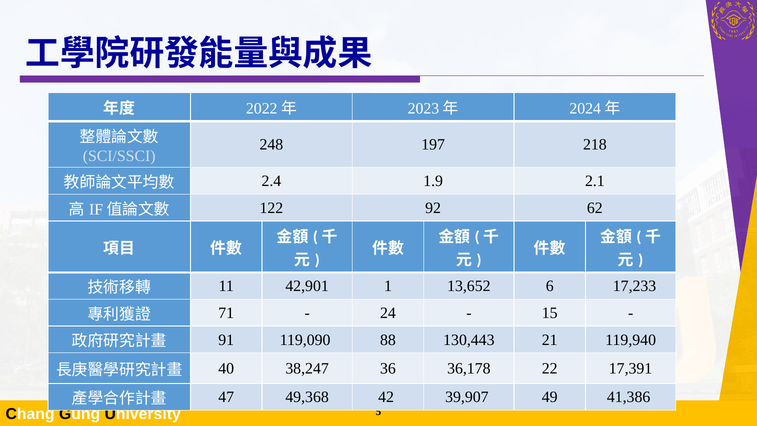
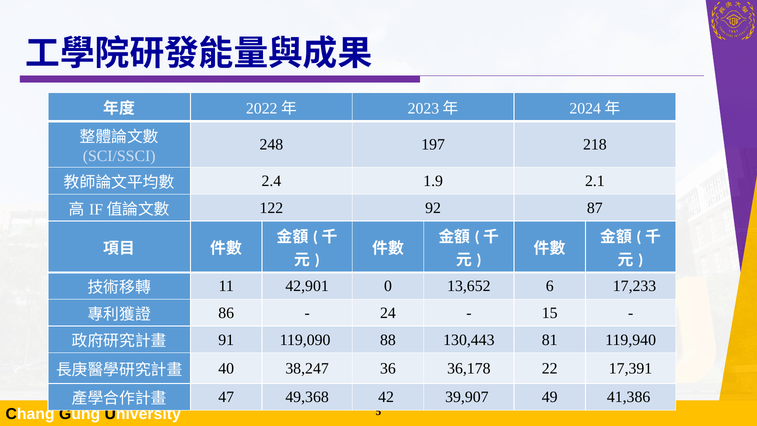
62: 62 -> 87 (595, 208)
1: 1 -> 0 (388, 286)
71: 71 -> 86 (226, 313)
21: 21 -> 81 (550, 340)
